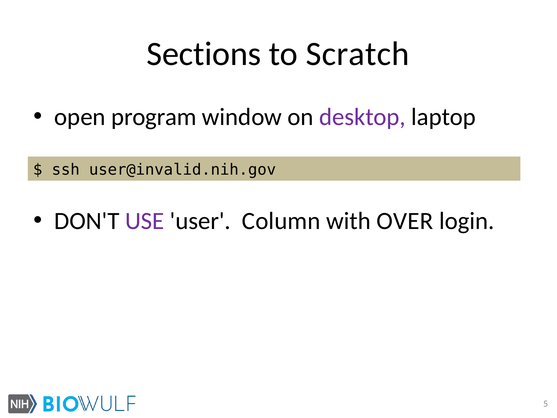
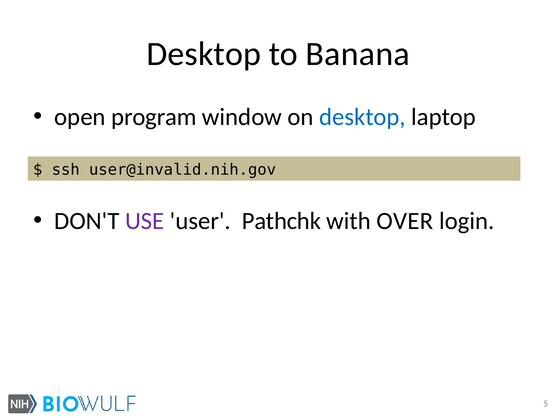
Sections: Sections -> Desktop (204, 54)
Scratch: Scratch -> Banana (358, 54)
desktop colour: purple -> blue (362, 117)
Column: Column -> Pathchk (281, 221)
